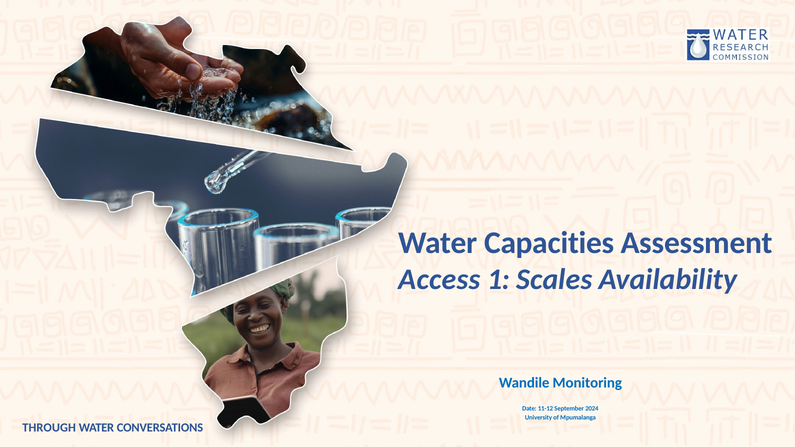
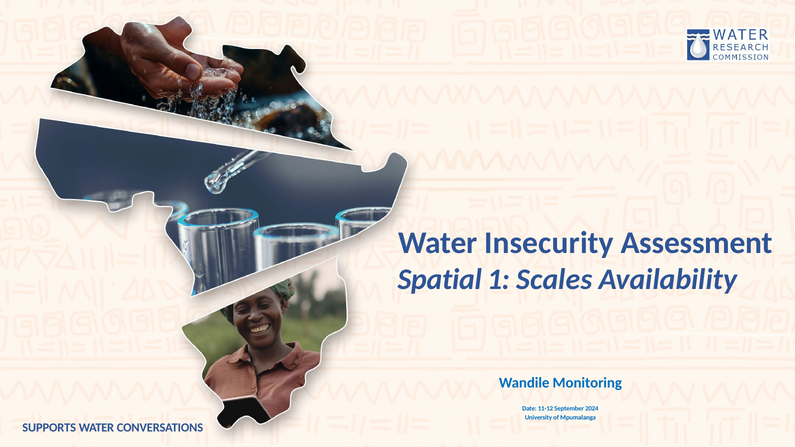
Capacities: Capacities -> Insecurity (549, 243)
Access: Access -> Spatial (440, 280)
THROUGH: THROUGH -> SUPPORTS (49, 428)
